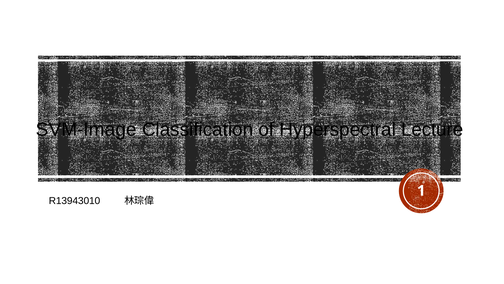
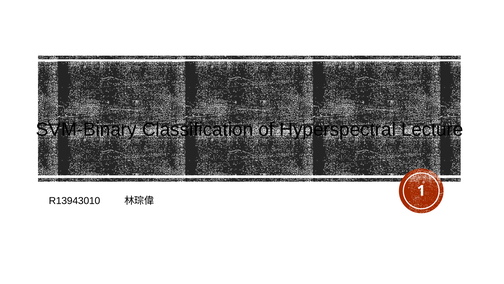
SVM-Image: SVM-Image -> SVM-Binary (86, 129)
